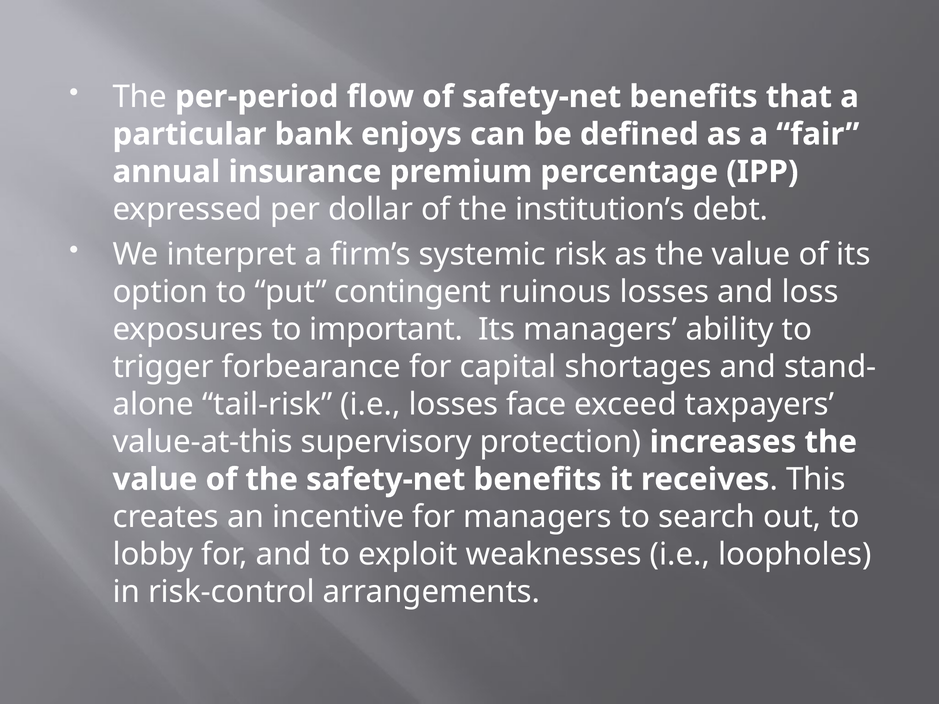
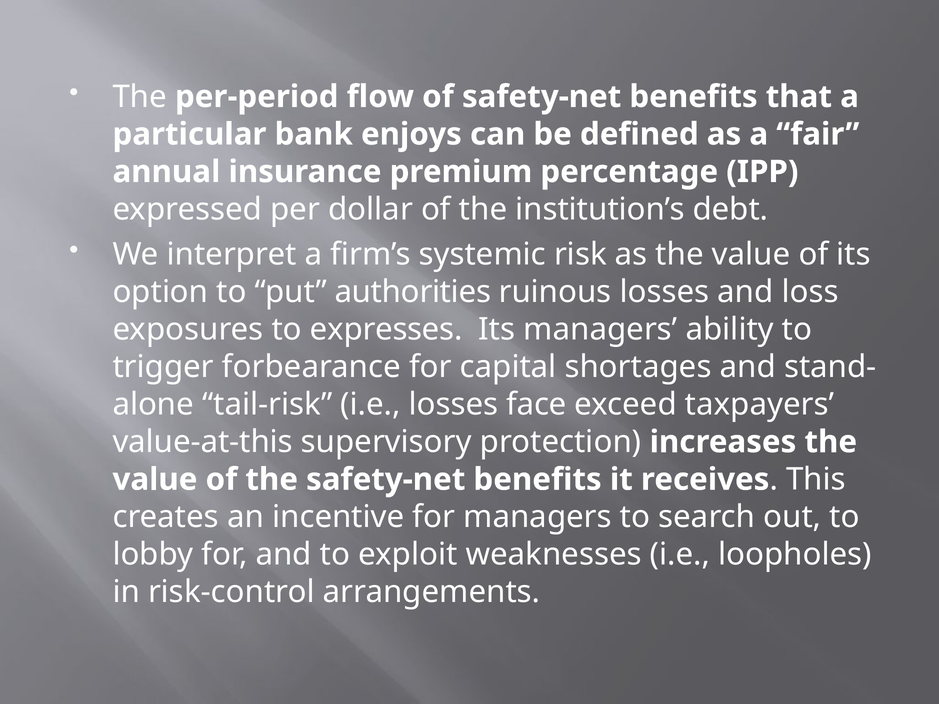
contingent: contingent -> authorities (413, 292)
important: important -> expresses (386, 329)
